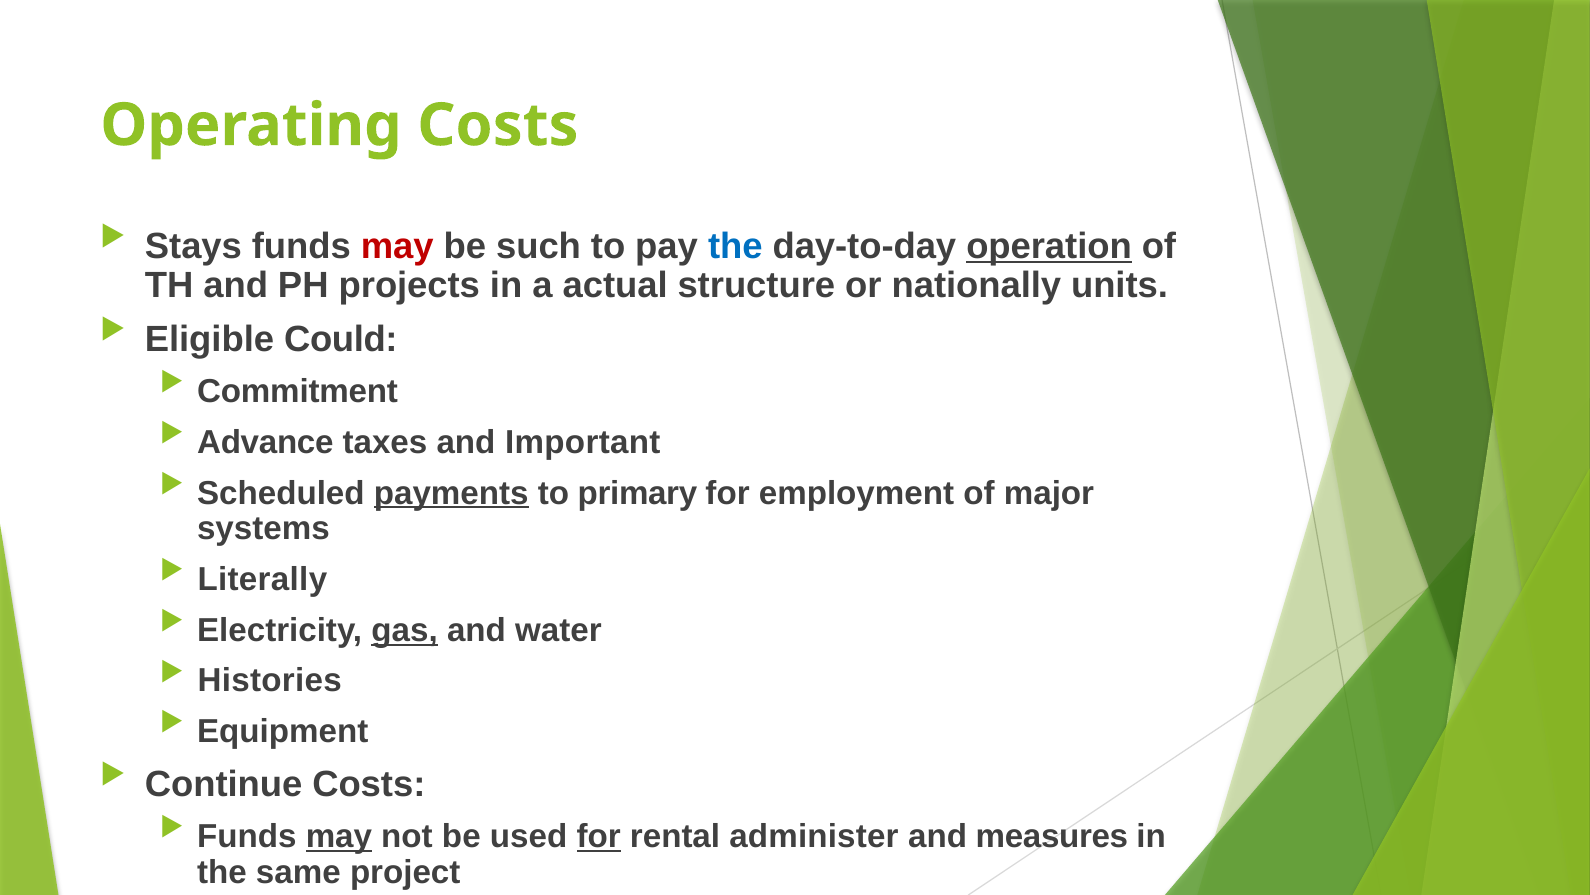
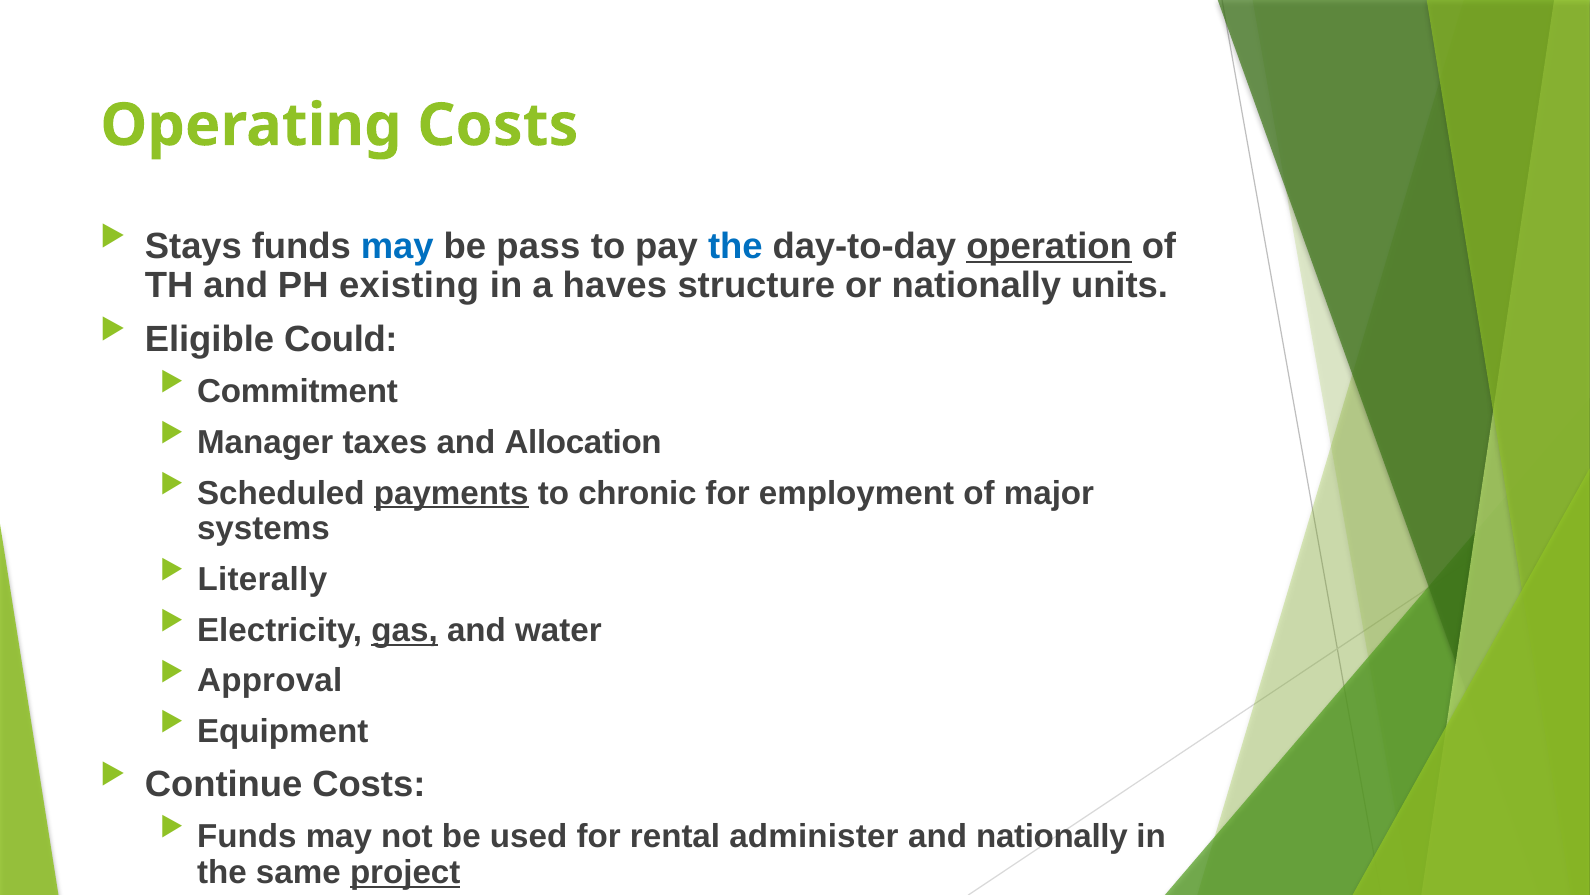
may colour: red -> blue (397, 246)
such: such -> pass (538, 246)
projects: projects -> existing (409, 285)
actual: actual -> haves (615, 285)
Advance: Advance -> Manager (265, 442)
Important: Important -> Allocation (583, 442)
primary: primary -> chronic (637, 493)
Histories: Histories -> Approval (270, 681)
may underline: present -> none (339, 836)
for underline: present -> none (599, 836)
and measures: measures -> nationally (1052, 836)
project underline: none -> present (405, 872)
